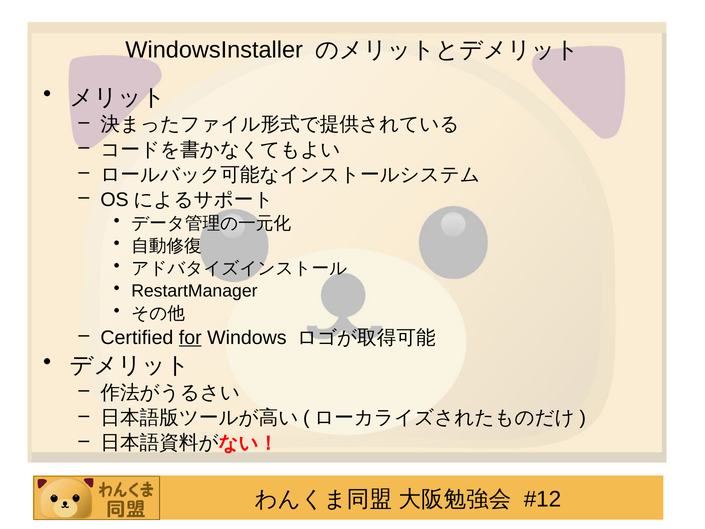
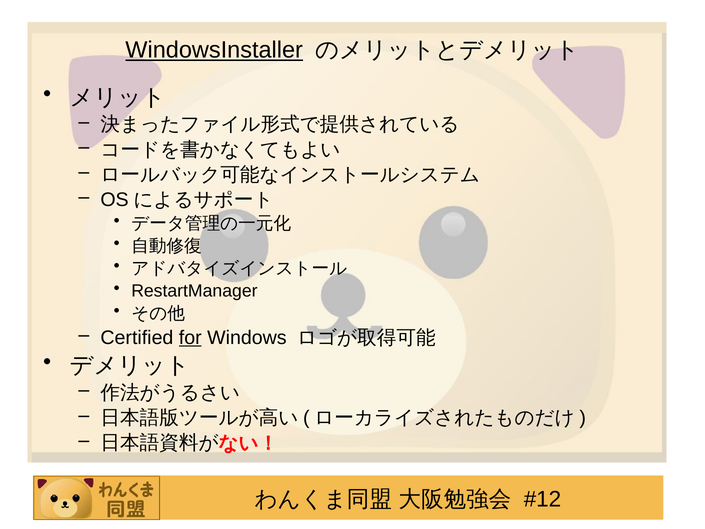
WindowsInstaller underline: none -> present (214, 50)
